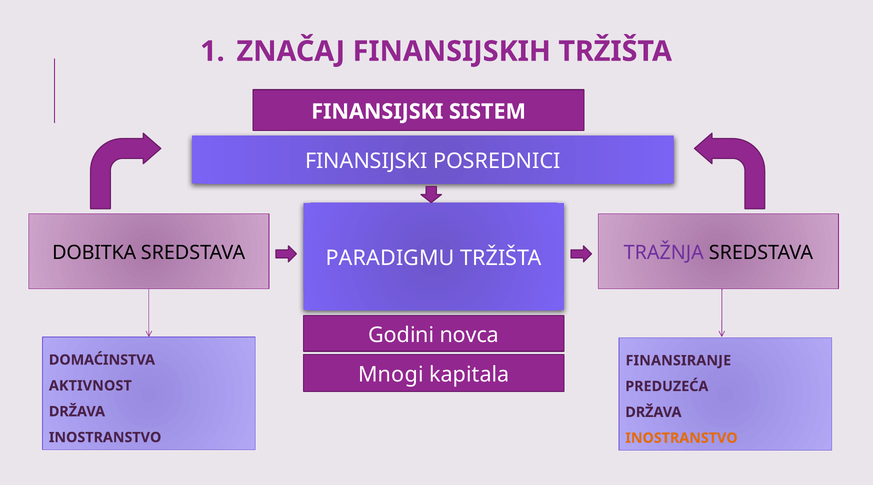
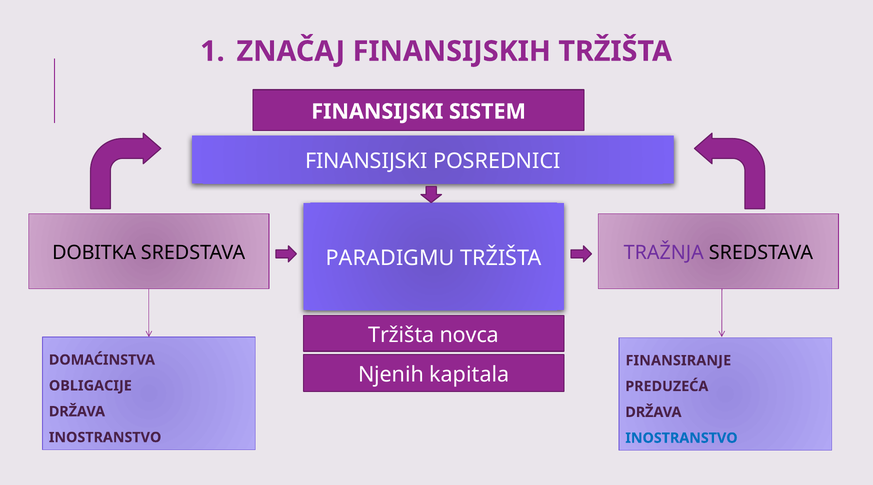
Godini: Godini -> Tržišta (401, 335)
Mnogi: Mnogi -> Njenih (391, 374)
AKTIVNOST: AKTIVNOST -> OBLIGACIJE (90, 386)
INOSTRANSTVO colour: orange -> blue (681, 438)
